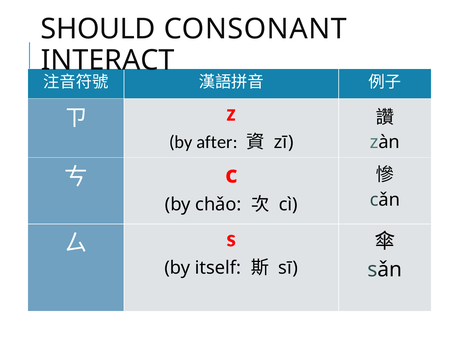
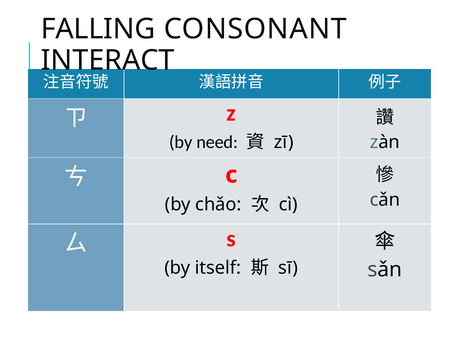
SHOULD: SHOULD -> FALLING (98, 29)
after: after -> need (217, 142)
